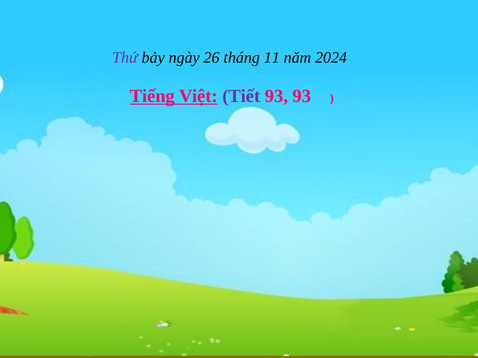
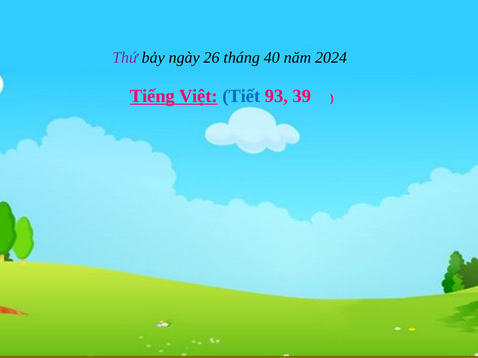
11: 11 -> 40 (272, 58)
Tiết colour: purple -> blue (241, 96)
93 93: 93 -> 39 (302, 96)
